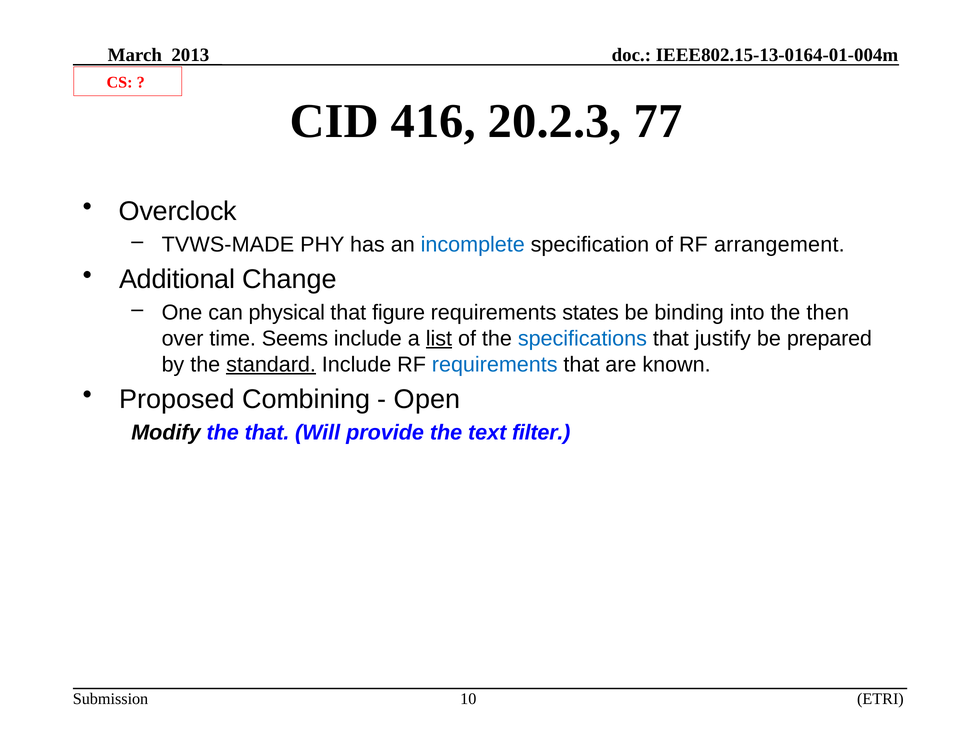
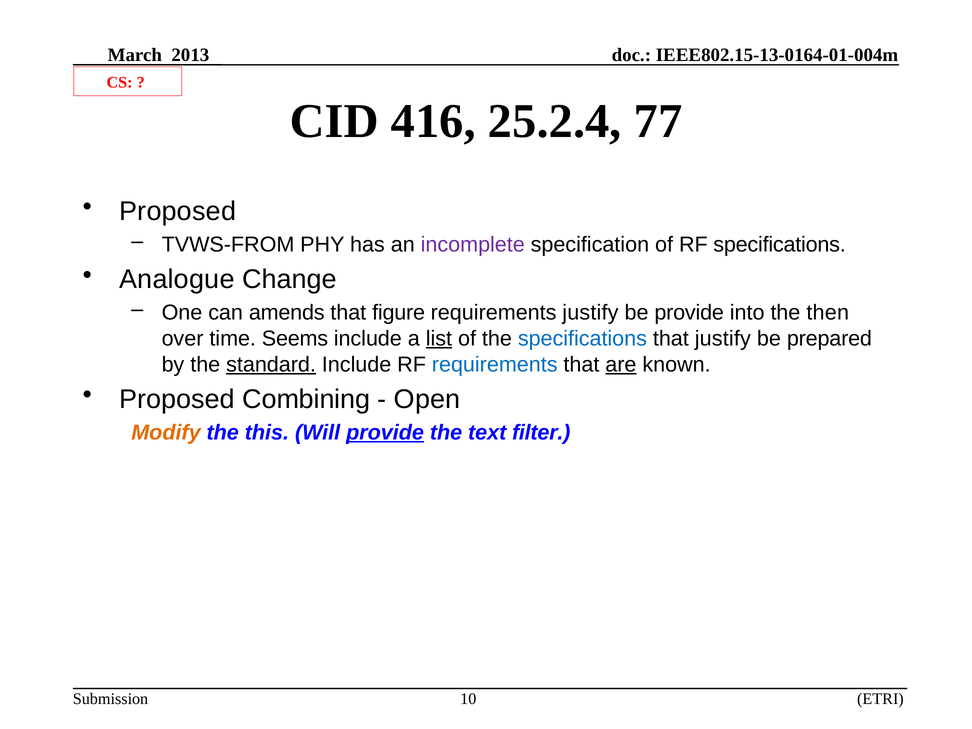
20.2.3: 20.2.3 -> 25.2.4 (555, 121)
Overclock: Overclock -> Proposed (178, 211)
TVWS-MADE: TVWS-MADE -> TVWS-FROM (228, 245)
incomplete colour: blue -> purple (473, 245)
RF arrangement: arrangement -> specifications (780, 245)
Additional: Additional -> Analogue (177, 279)
physical: physical -> amends (287, 313)
requirements states: states -> justify (590, 313)
be binding: binding -> provide (689, 313)
are underline: none -> present (621, 364)
Modify colour: black -> orange (166, 432)
the that: that -> this (267, 432)
provide underline: none -> present (385, 432)
